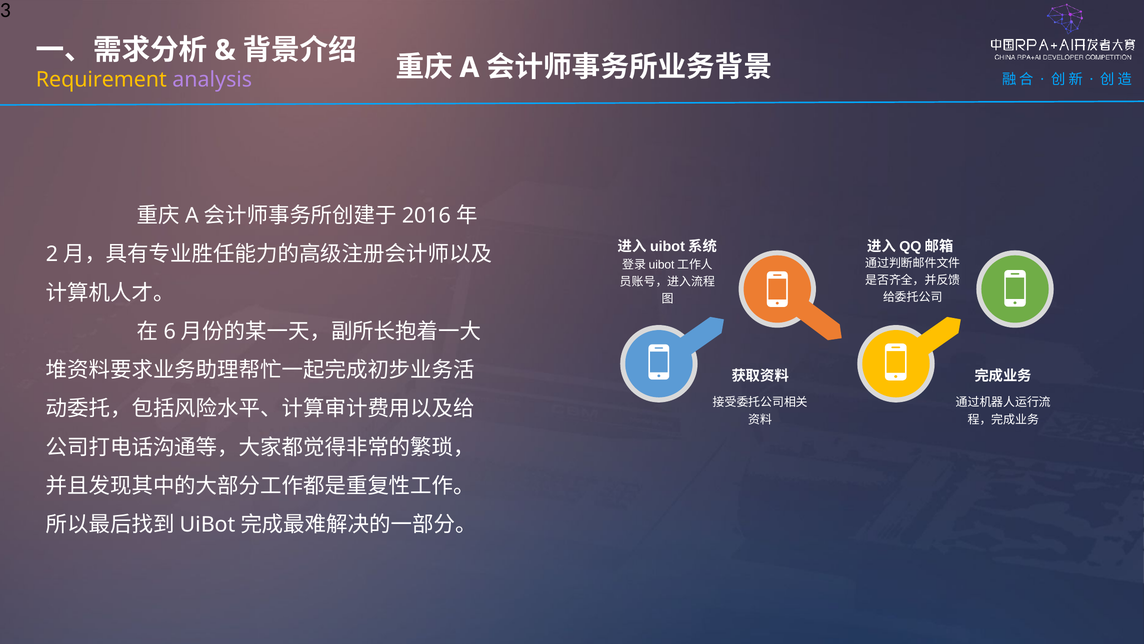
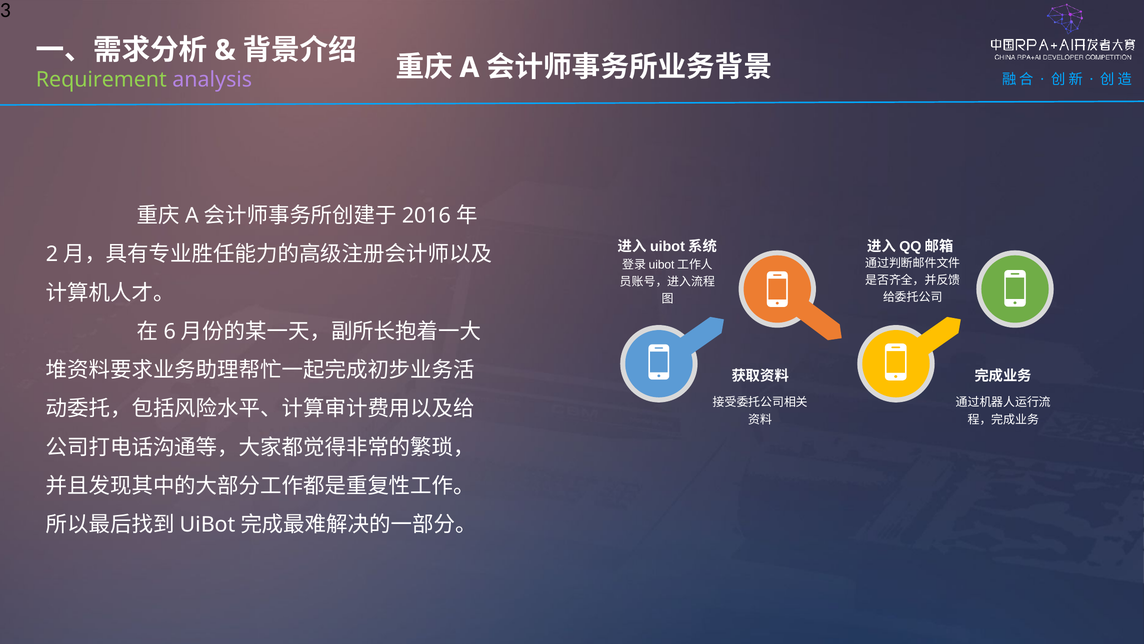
Requirement colour: yellow -> light green (101, 80)
